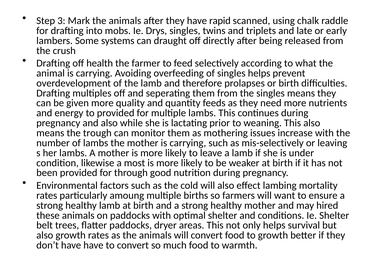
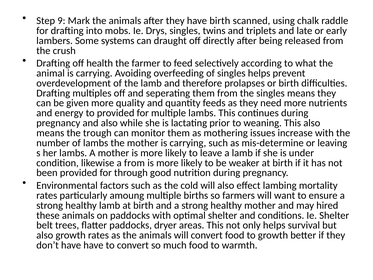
3: 3 -> 9 (61, 21)
have rapid: rapid -> birth (220, 21)
mis-selectively: mis-selectively -> mis-determine (273, 143)
a most: most -> from (134, 163)
